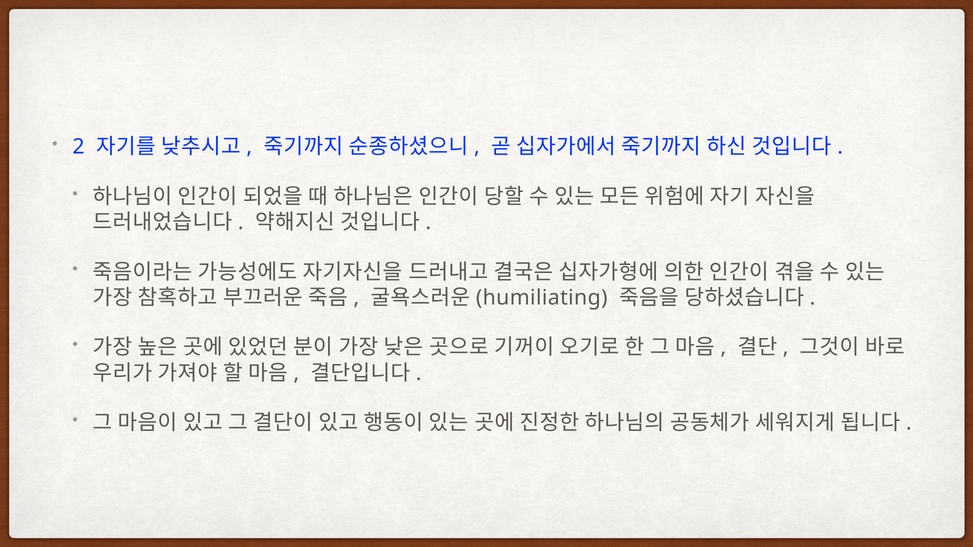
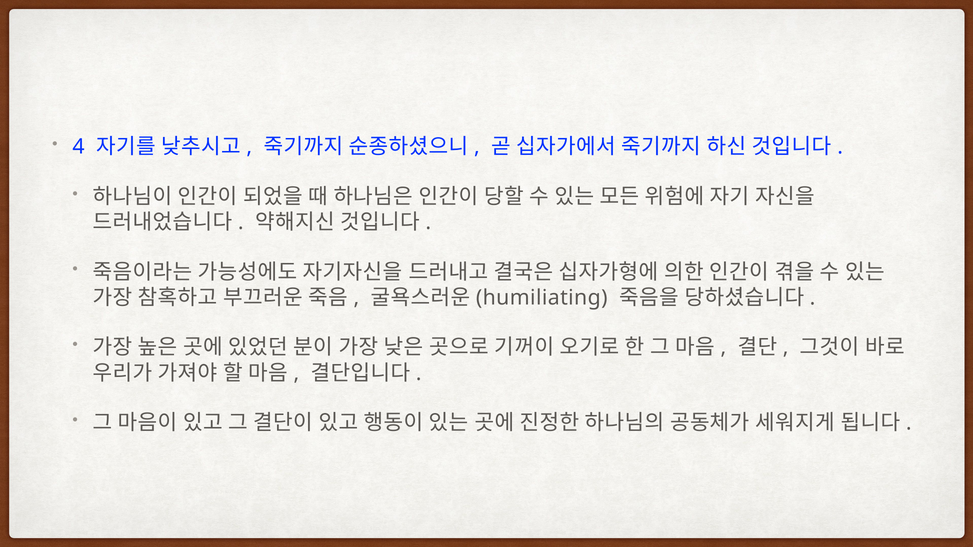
2: 2 -> 4 (79, 147)
